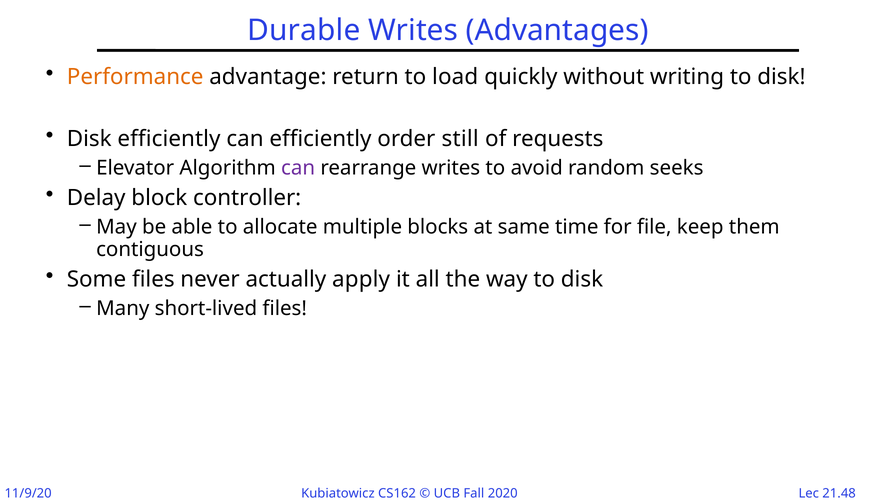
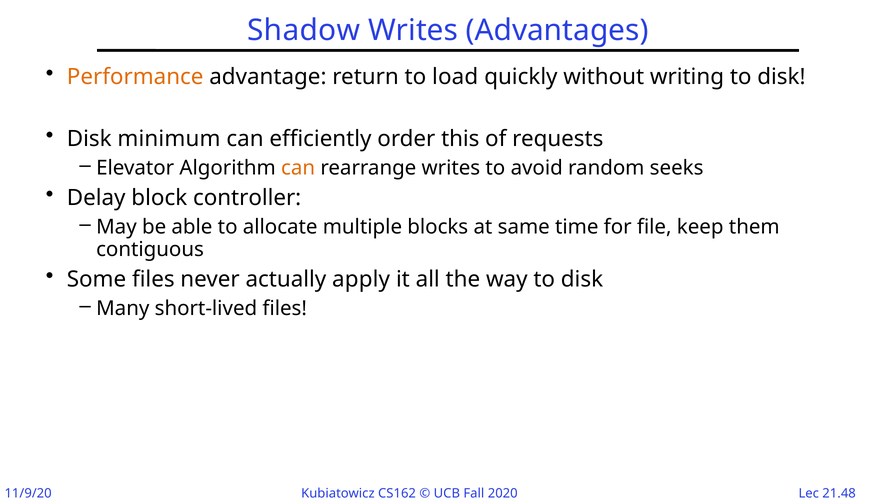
Durable: Durable -> Shadow (304, 31)
Disk efficiently: efficiently -> minimum (169, 139)
still: still -> this (460, 139)
can colour: purple -> orange (298, 168)
